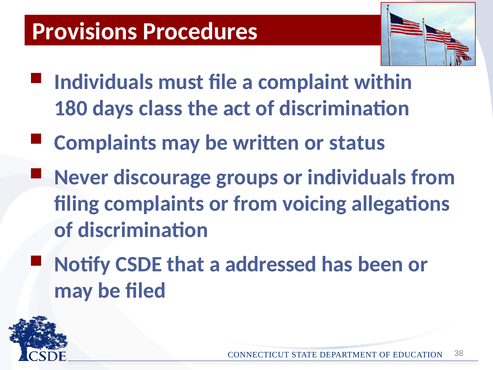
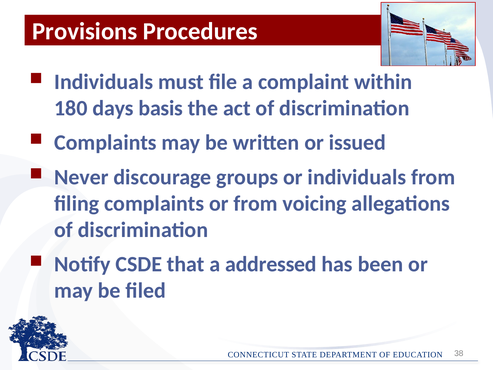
class: class -> basis (161, 108)
status: status -> issued (357, 143)
